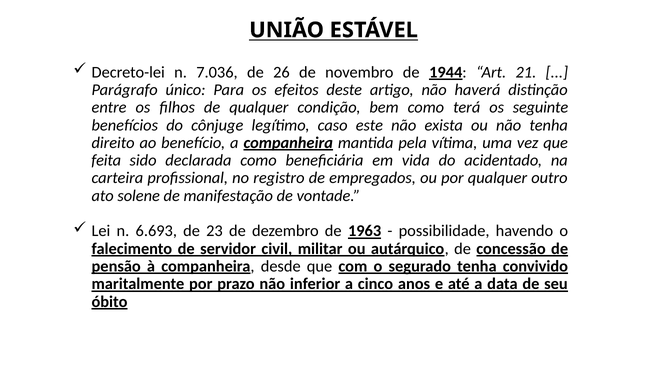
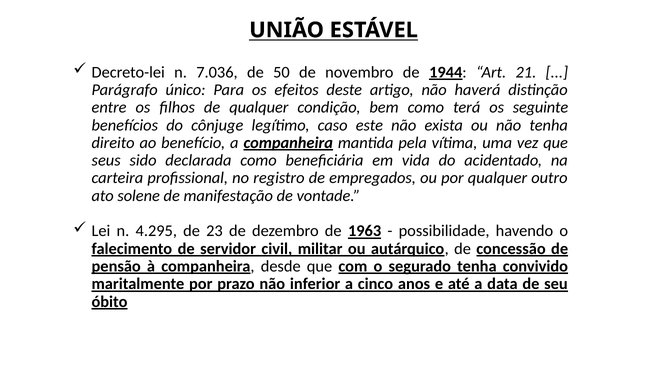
26: 26 -> 50 (281, 72)
feita: feita -> seus (106, 161)
6.693: 6.693 -> 4.295 (156, 231)
